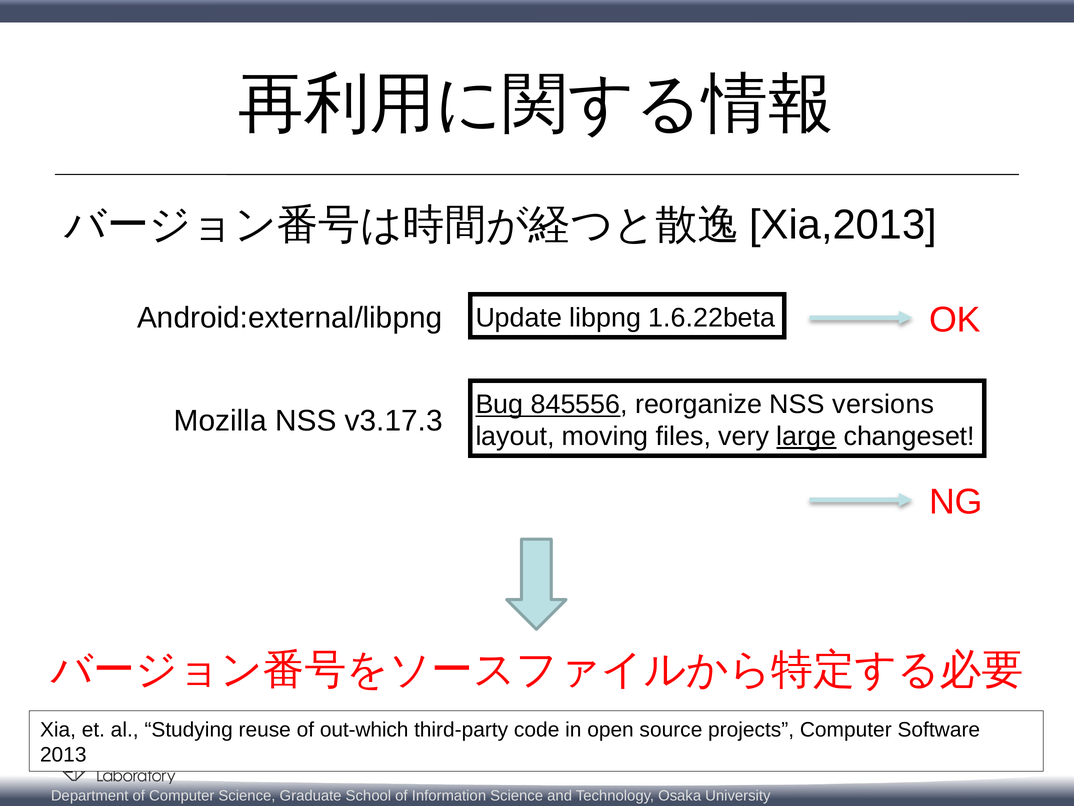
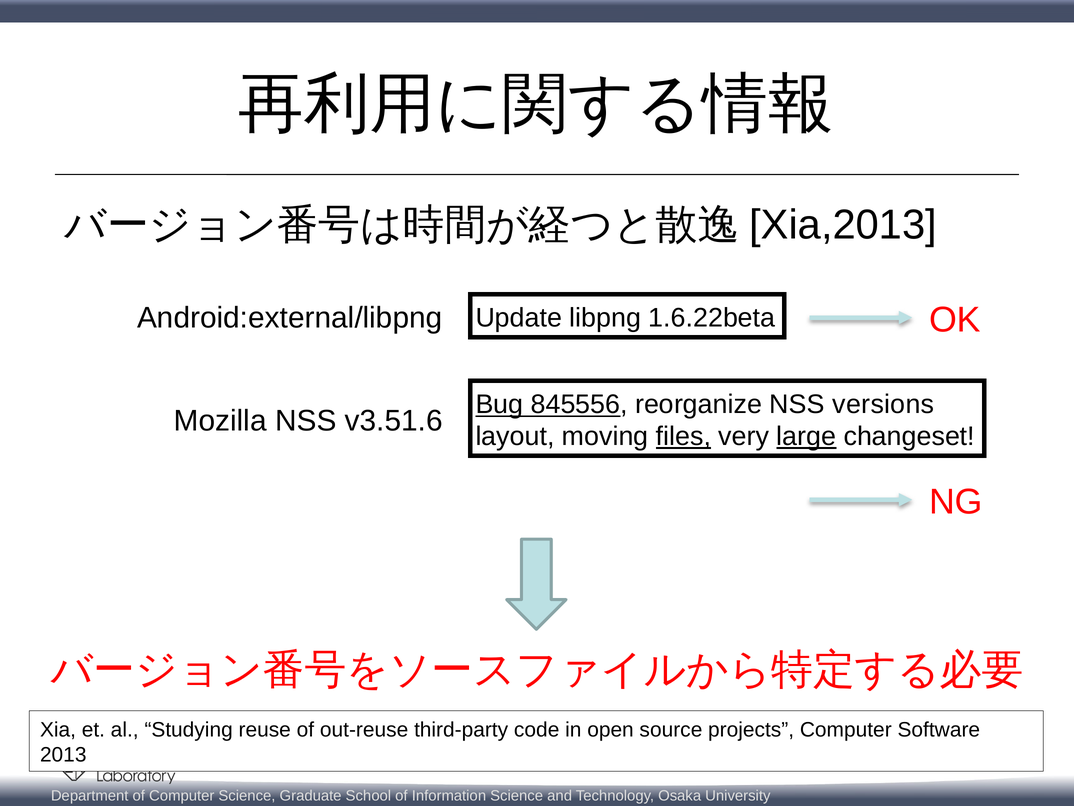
v3.17.3: v3.17.3 -> v3.51.6 (394, 420)
files underline: none -> present (683, 436)
out-which: out-which -> out-reuse (364, 729)
